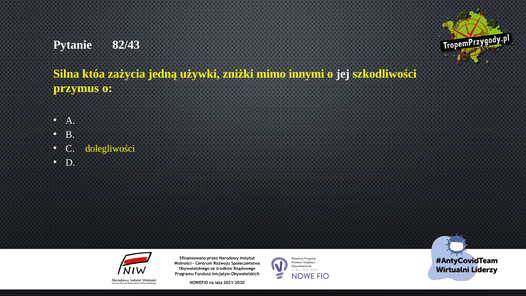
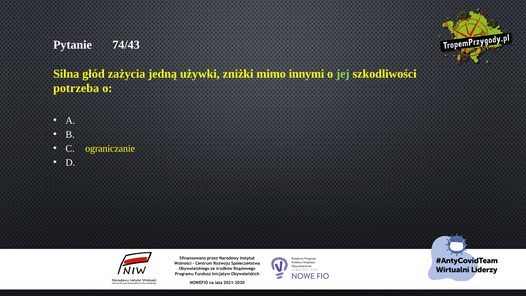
82/43: 82/43 -> 74/43 (126, 45)
któa: któa -> głód (93, 74)
jej colour: white -> light green (343, 74)
przymus: przymus -> potrzeba (76, 88)
dolegliwości: dolegliwości -> ograniczanie (110, 148)
